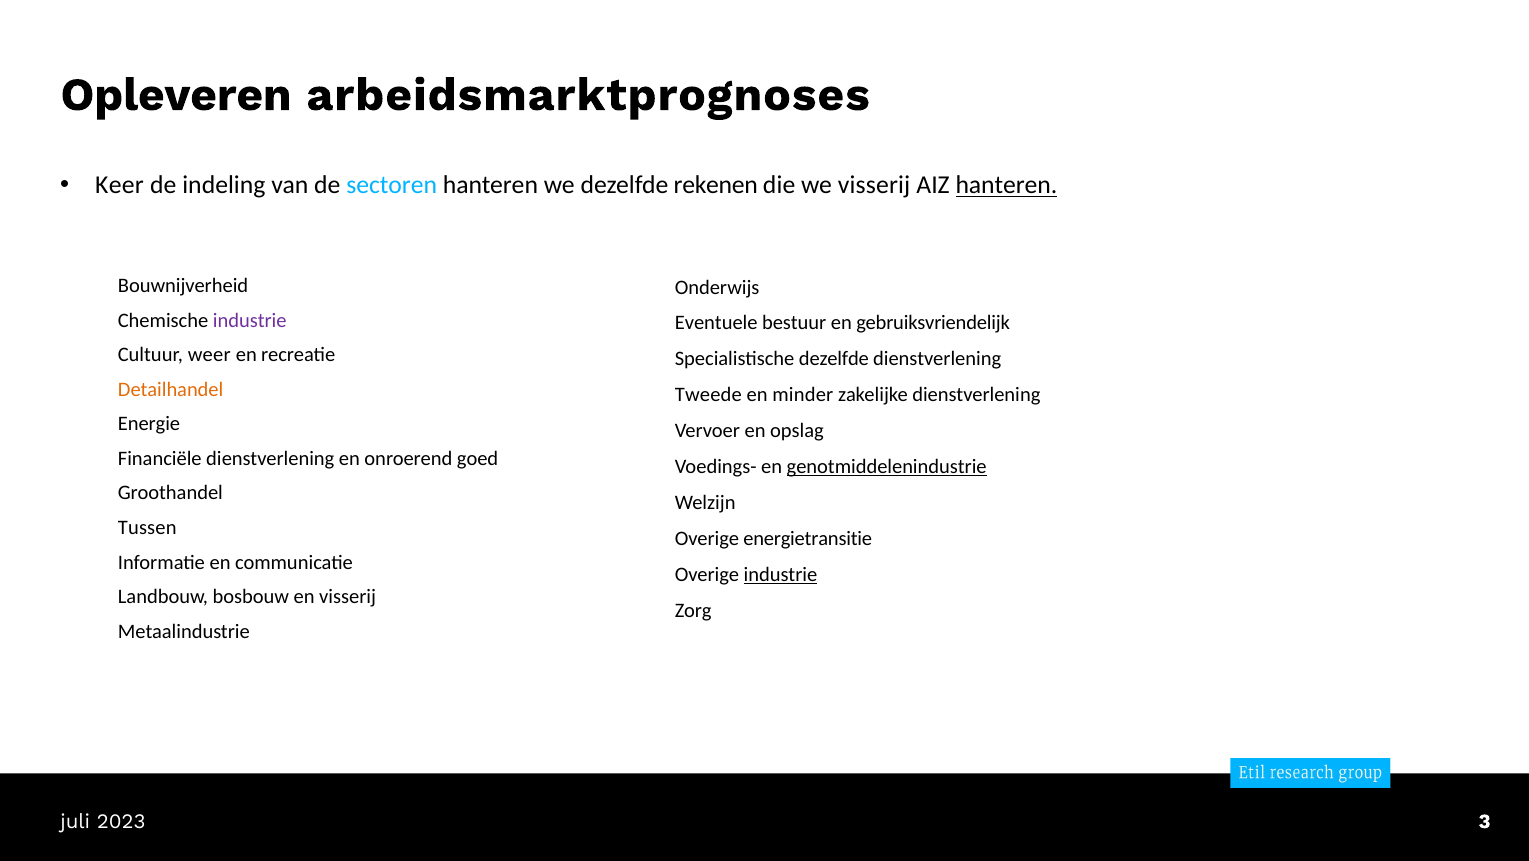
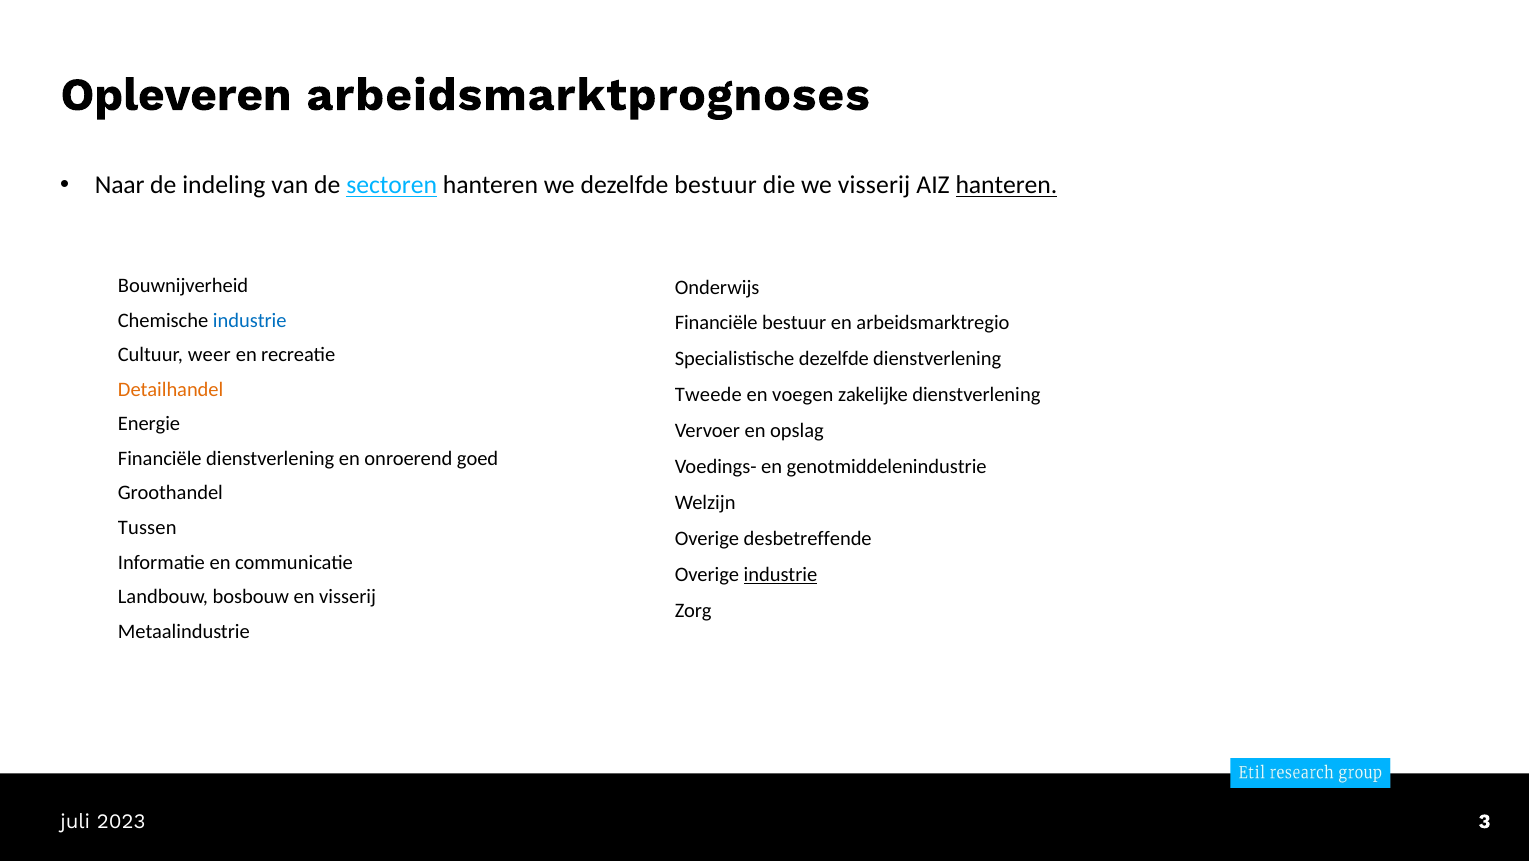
Keer: Keer -> Naar (120, 185)
sectoren underline: none -> present (392, 185)
dezelfde rekenen: rekenen -> bestuur (716, 185)
industrie colour: purple -> blue (250, 320)
Eventuele: Eventuele -> Financiële (716, 323)
gebruiksvriendelijk: gebruiksvriendelijk -> arbeidsmarktregio (933, 323)
minder: minder -> voegen (803, 395)
genotmiddelenindustrie underline: present -> none (887, 467)
energietransitie: energietransitie -> desbetreffende (808, 538)
